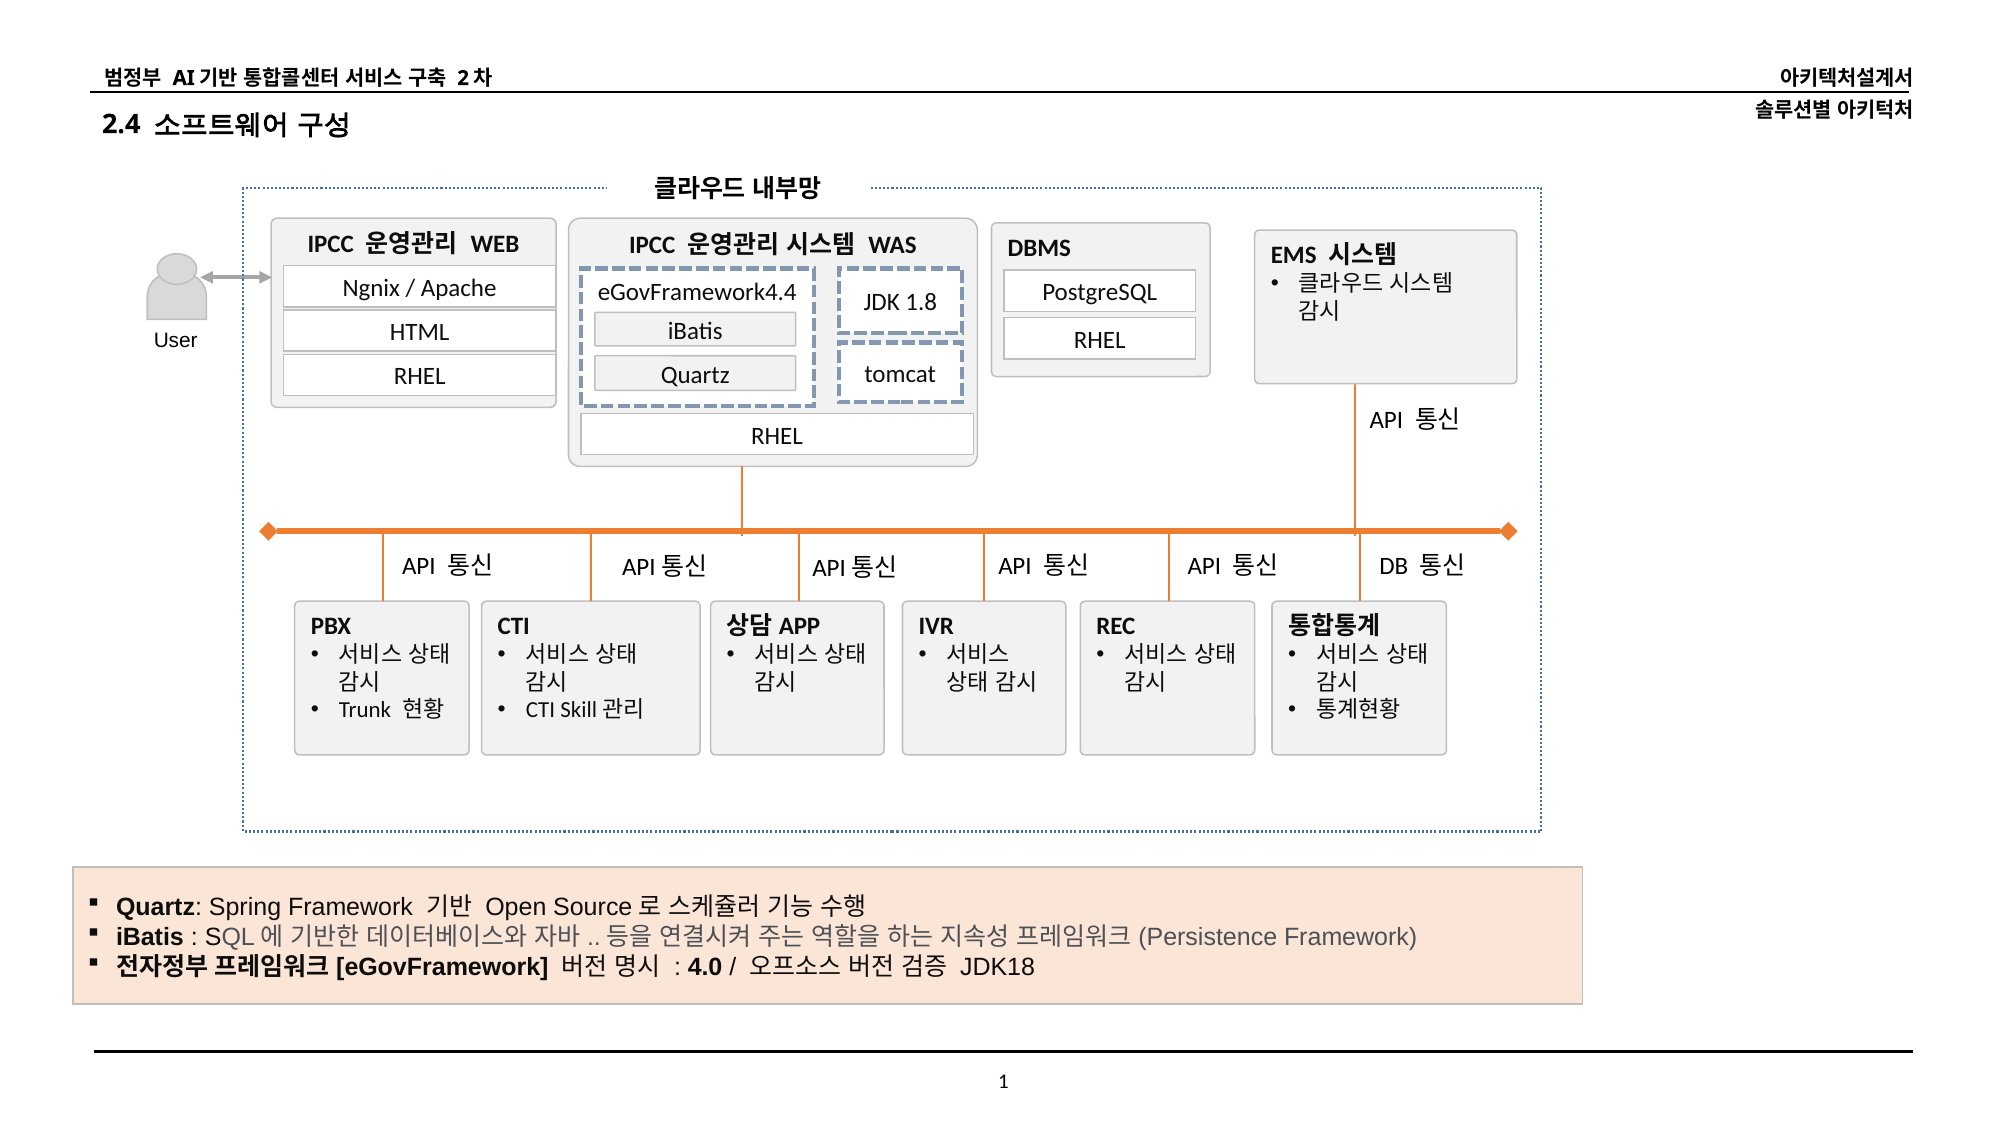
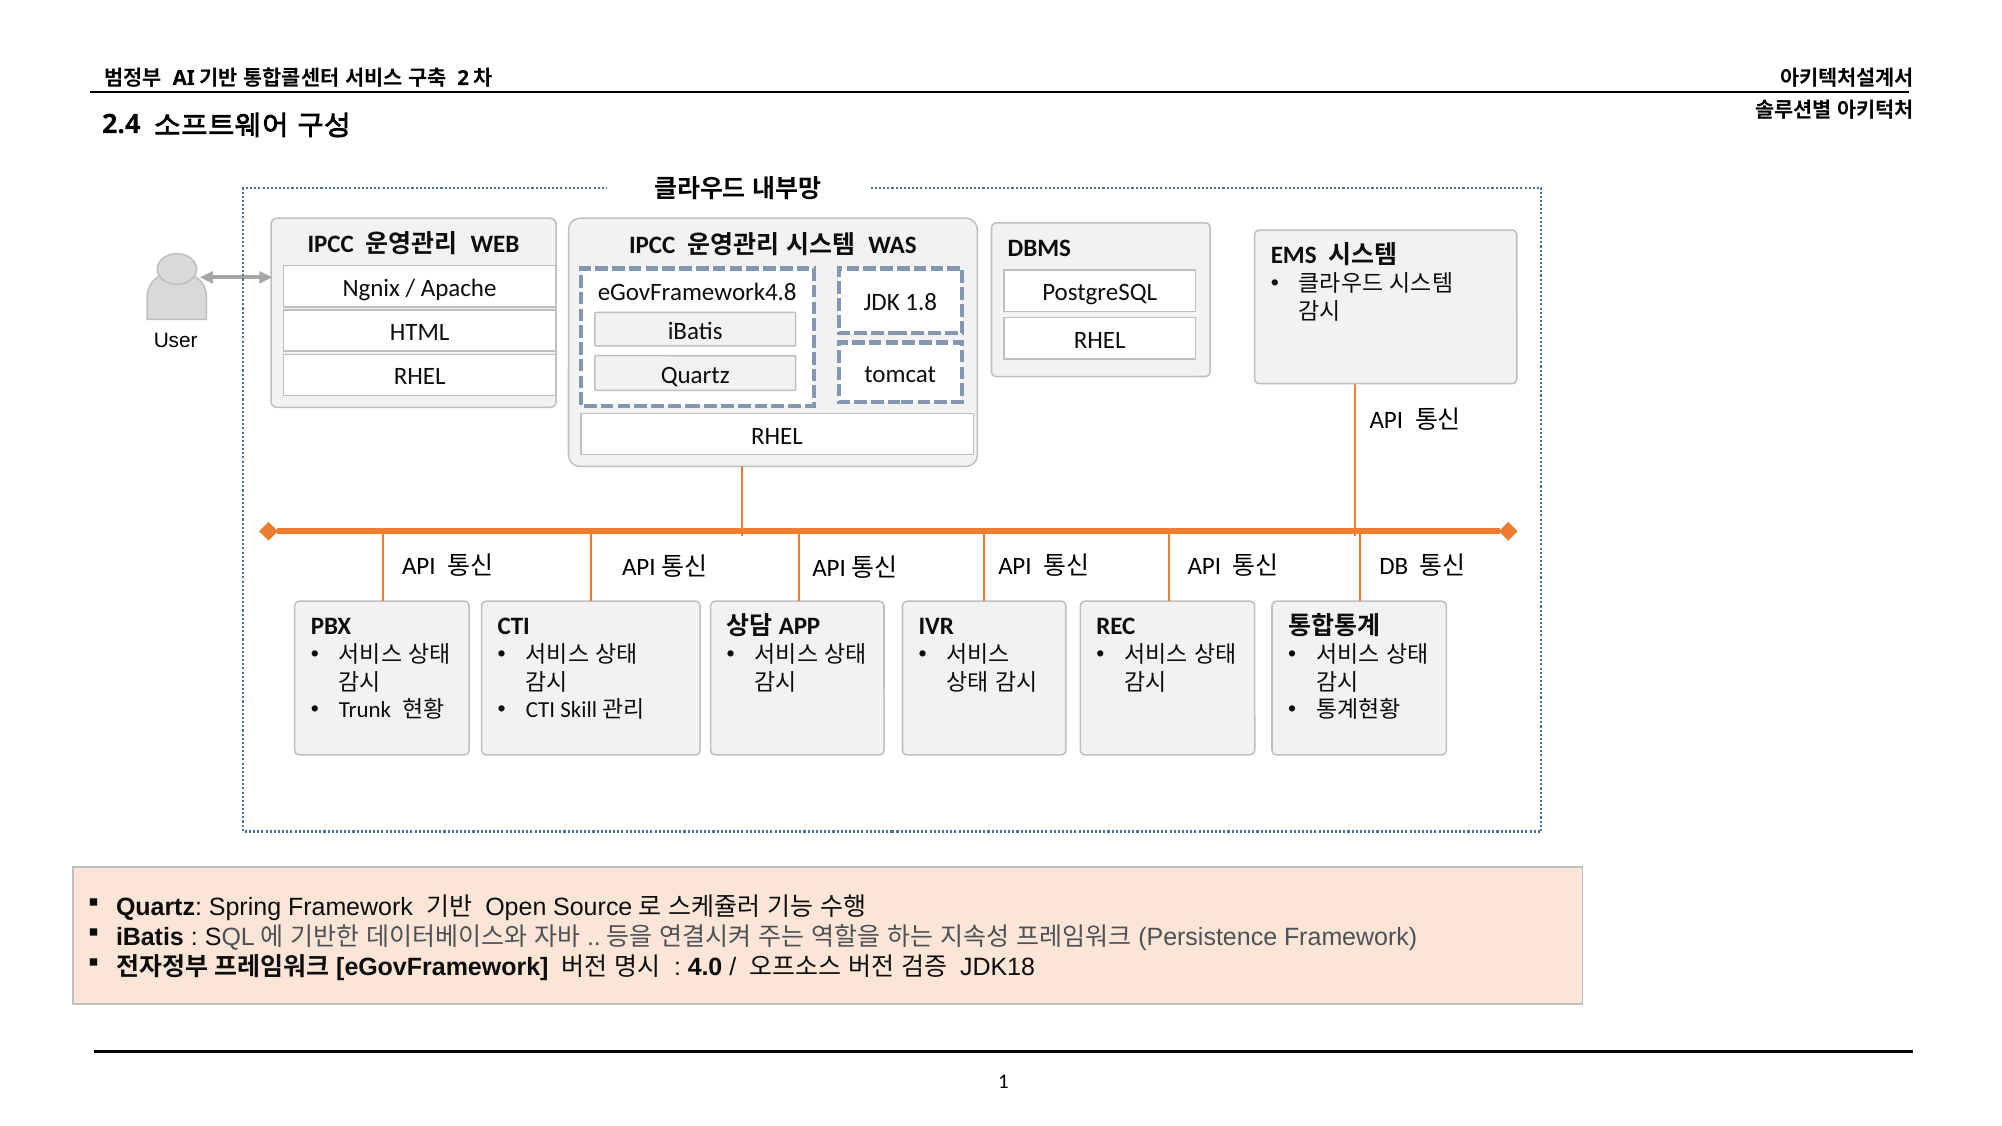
eGovFramework4.4: eGovFramework4.4 -> eGovFramework4.8 (697, 293)
